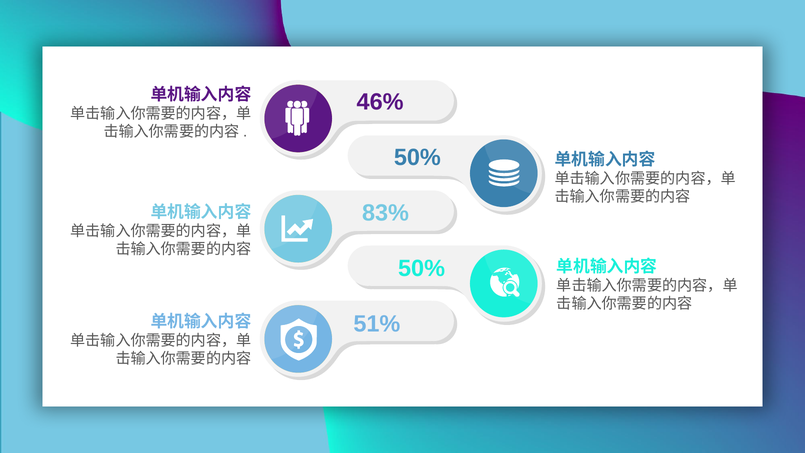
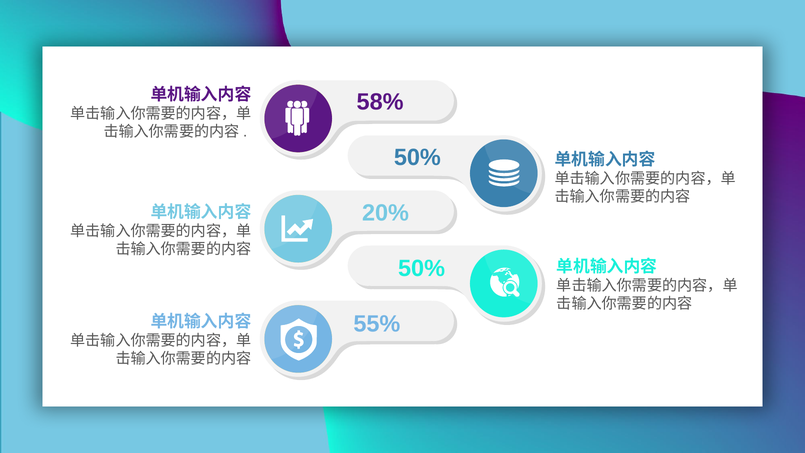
46%: 46% -> 58% (380, 102)
83%: 83% -> 20% (386, 213)
51%: 51% -> 55% (377, 324)
